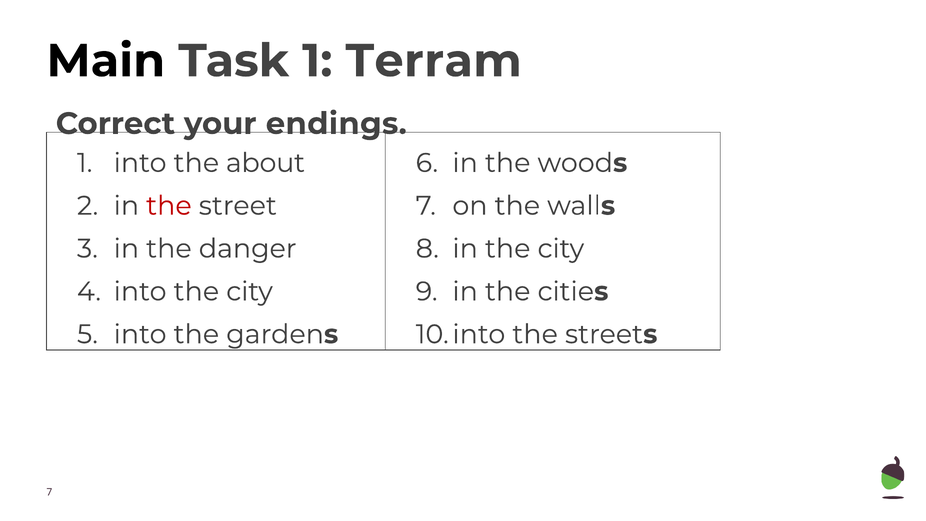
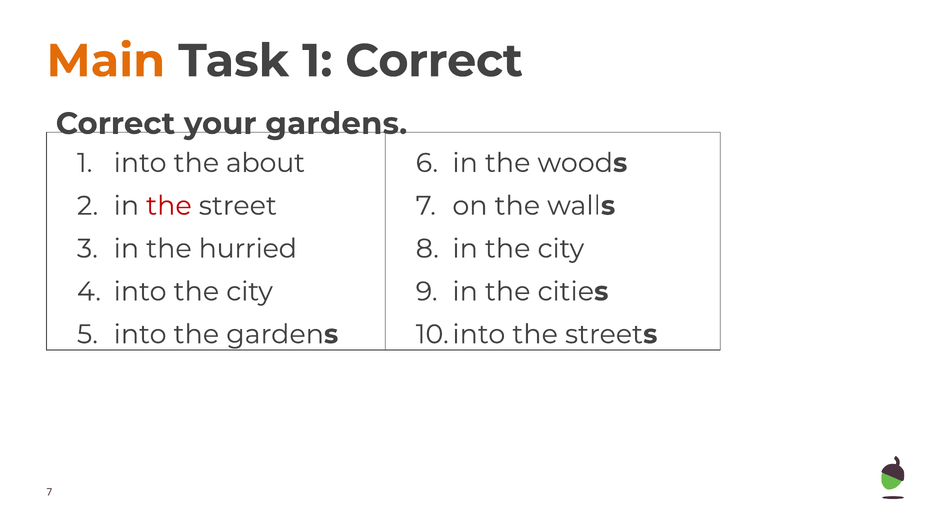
Main colour: black -> orange (106, 61)
1 Terram: Terram -> Correct (434, 61)
your endings: endings -> gardens (336, 124)
danger: danger -> hurried (248, 249)
